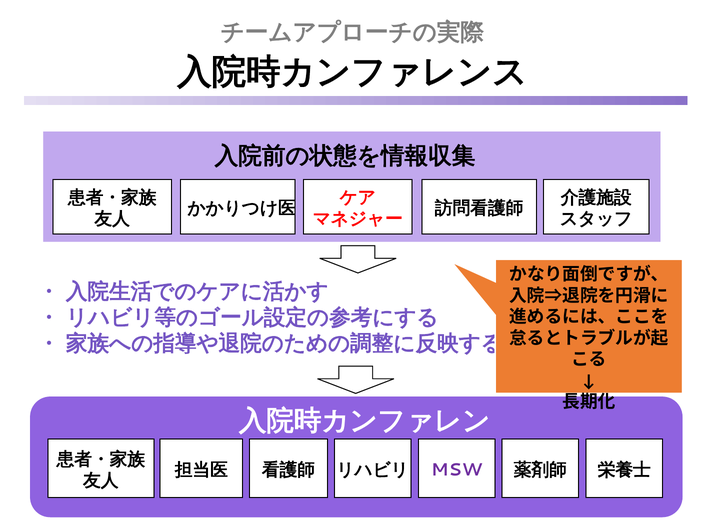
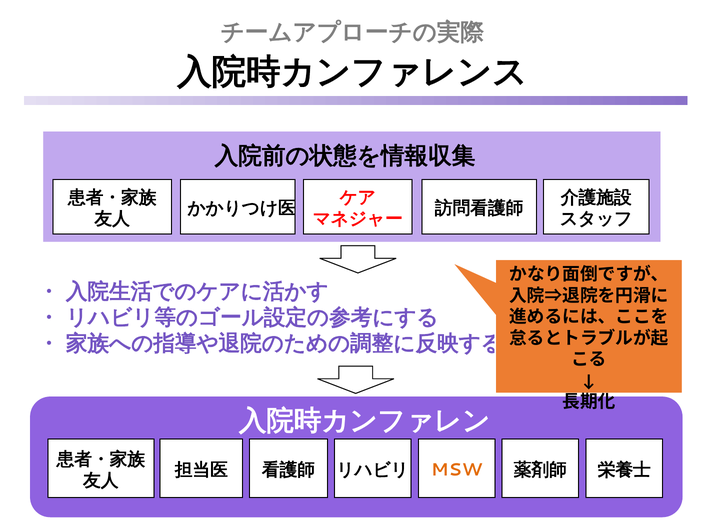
MSW colour: purple -> orange (457, 470)
